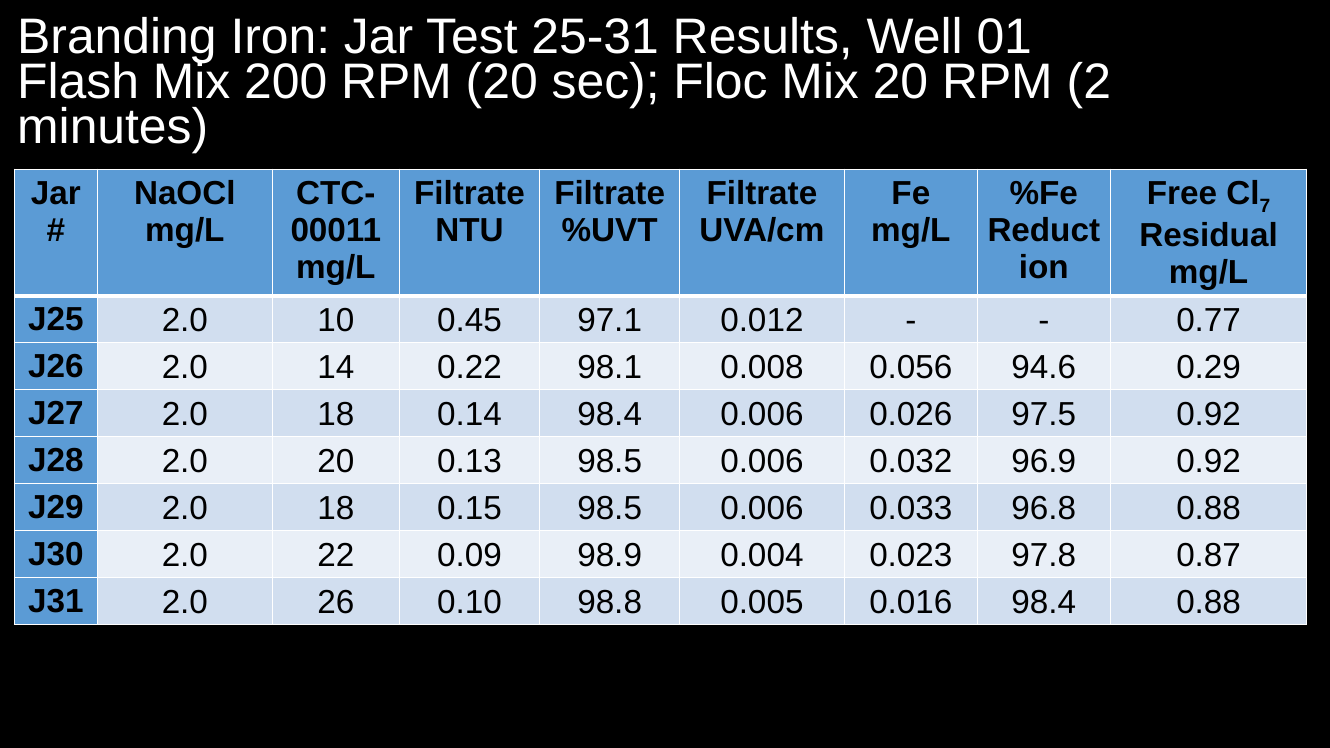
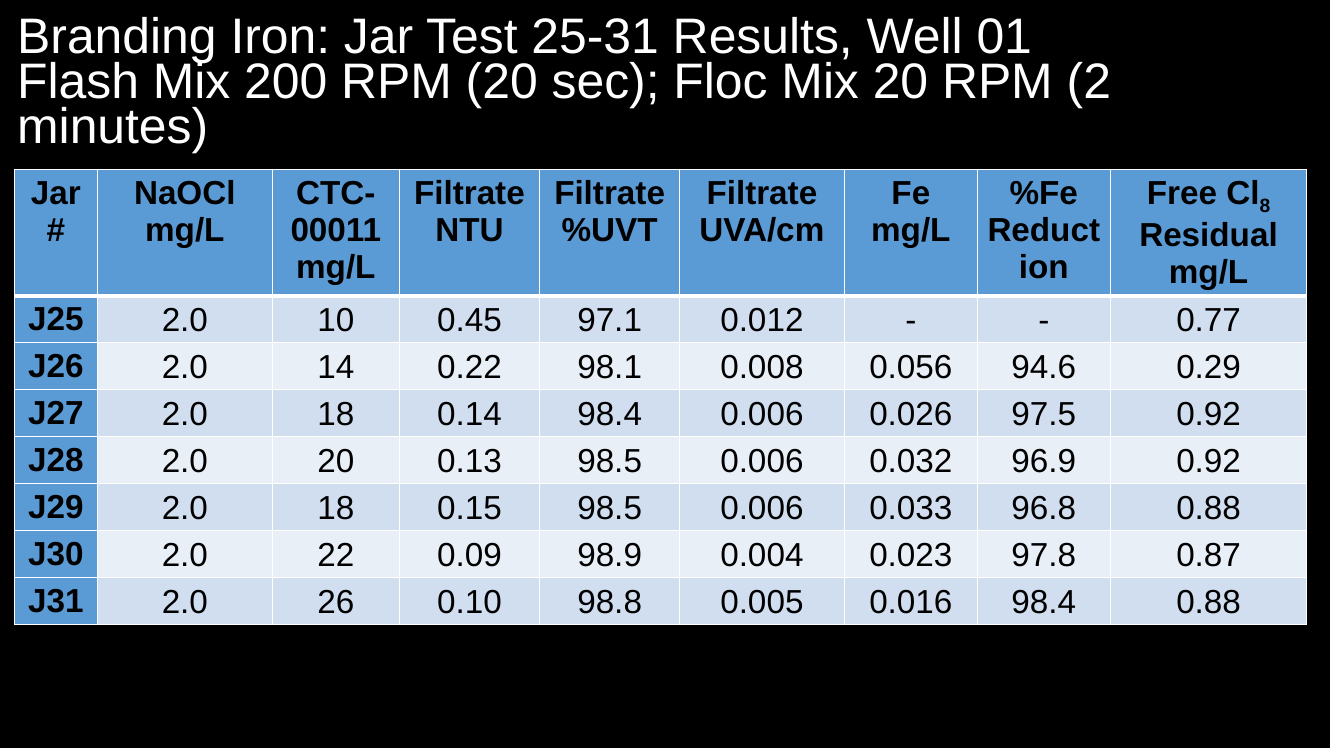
7: 7 -> 8 (1265, 206)
